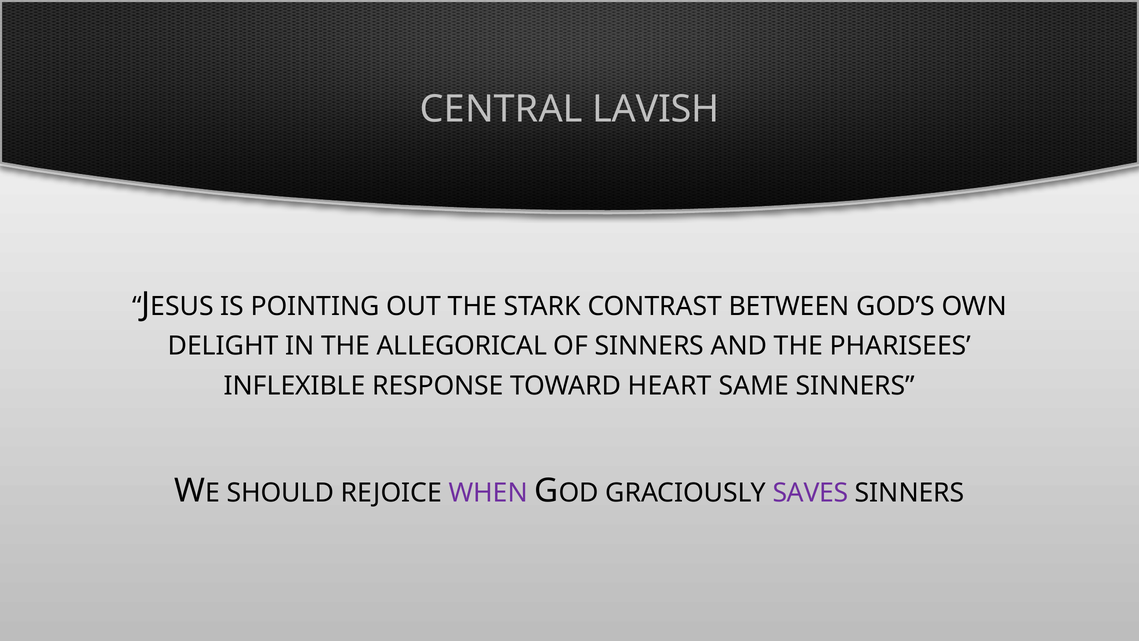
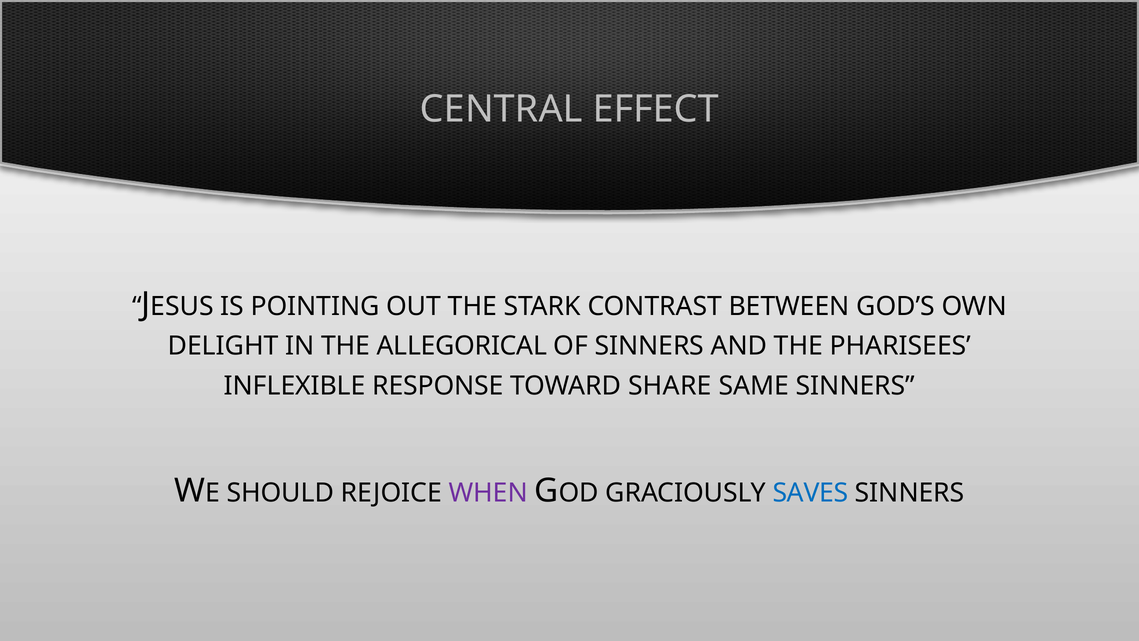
LAVISH: LAVISH -> EFFECT (656, 109)
HEART: HEART -> SHARE (670, 386)
SAVES colour: purple -> blue (811, 493)
